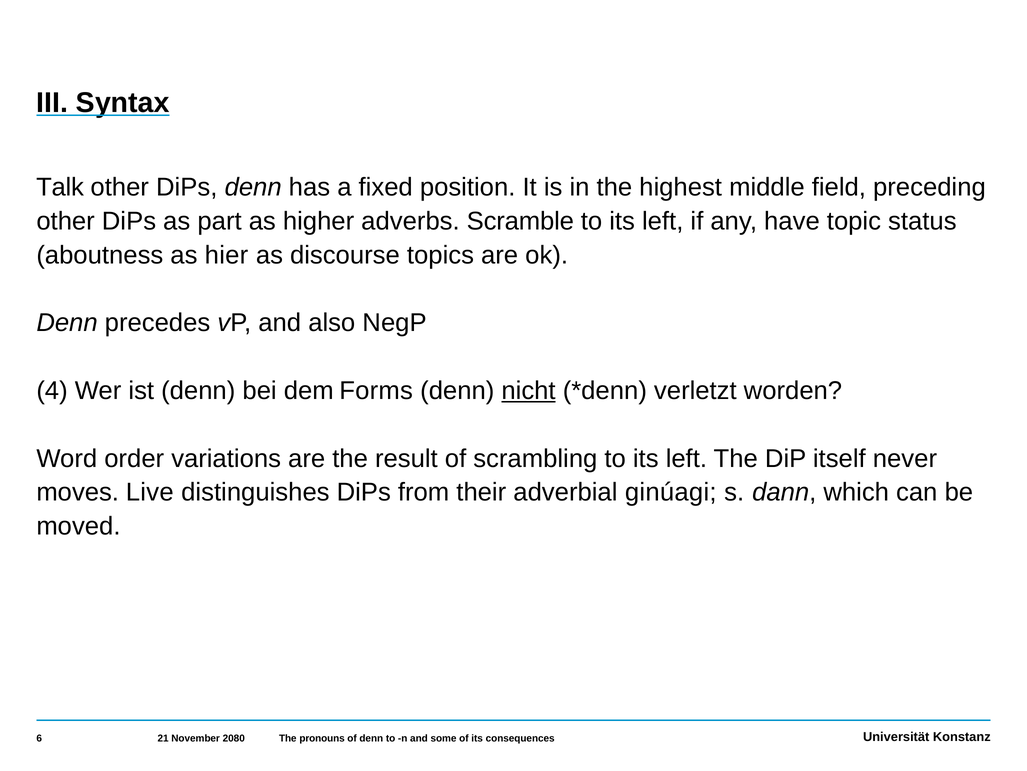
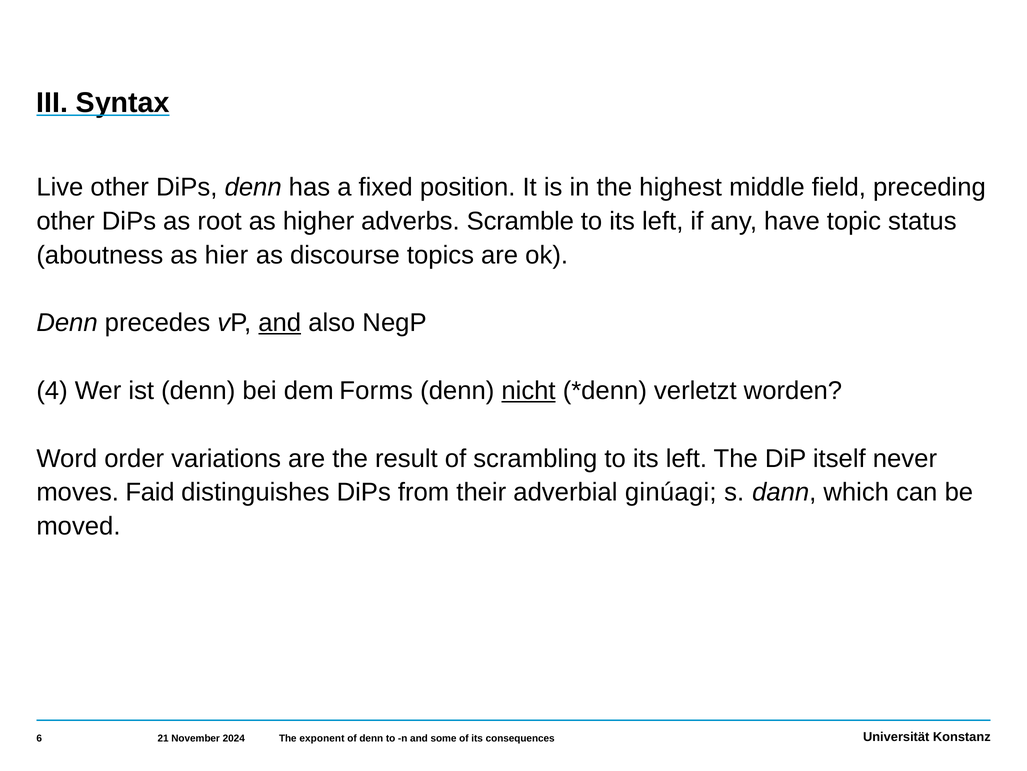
Talk: Talk -> Live (60, 187)
part: part -> root (220, 221)
and underline: none -> present (280, 323)
Live: Live -> Faid (150, 492)
2080: 2080 -> 2024 (234, 738)
pronouns: pronouns -> exponent (322, 738)
